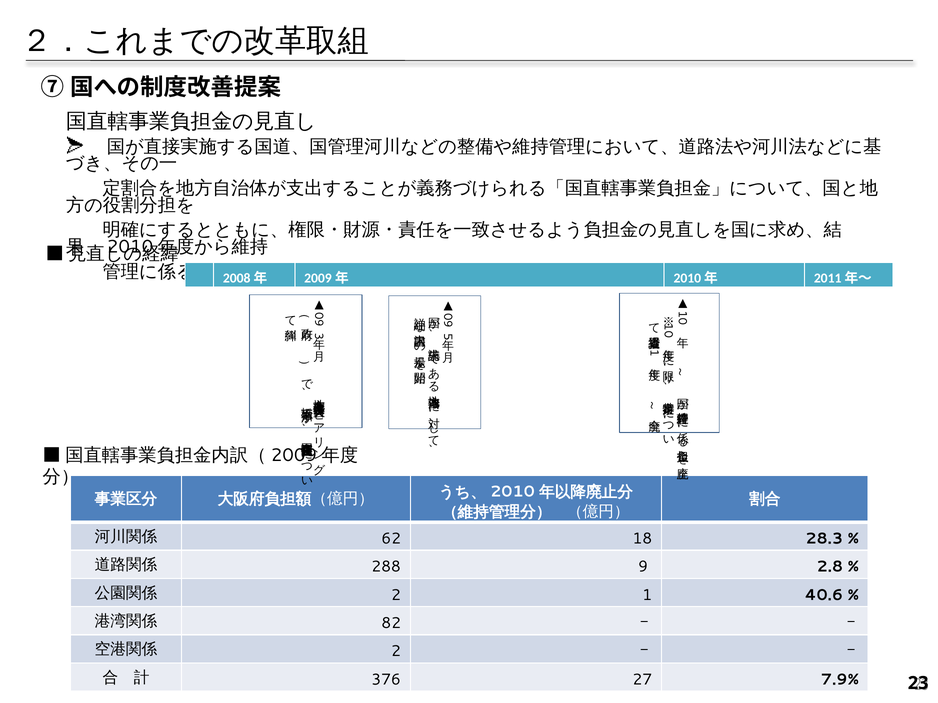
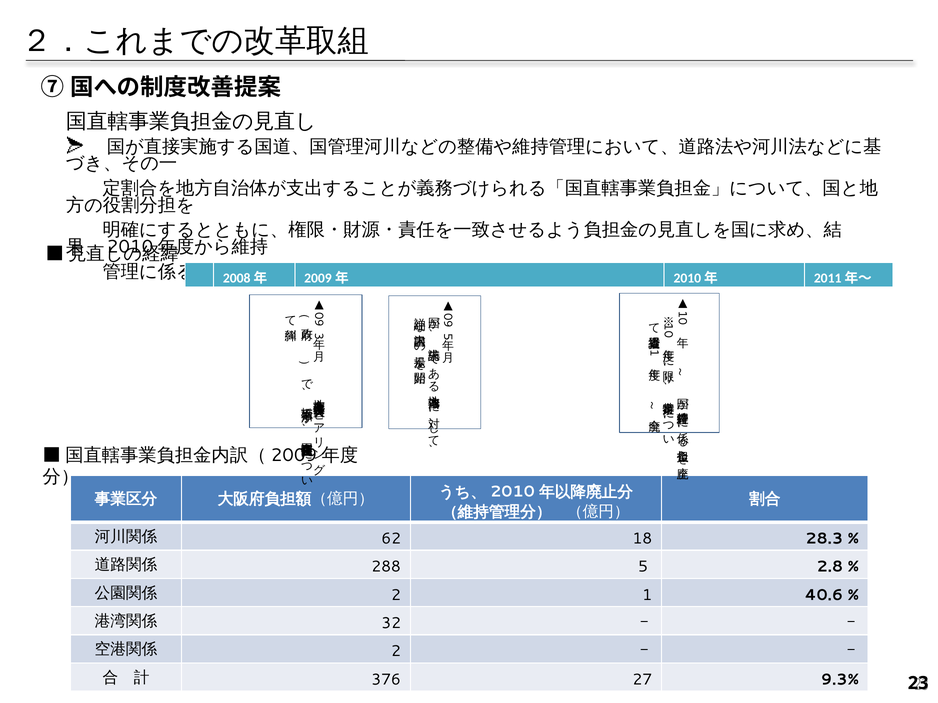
288 9: 9 -> 5 (643, 567)
82: 82 -> 32 (391, 624)
7.9%: 7.9% -> 9.3% (840, 680)
